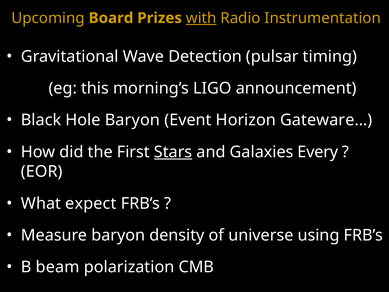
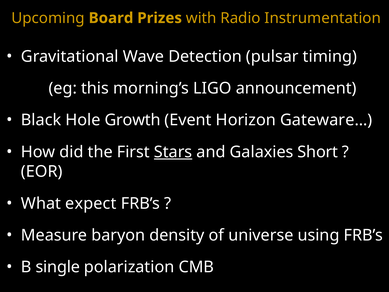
with underline: present -> none (201, 18)
Hole Baryon: Baryon -> Growth (133, 120)
Every: Every -> Short (318, 152)
beam: beam -> single (58, 267)
